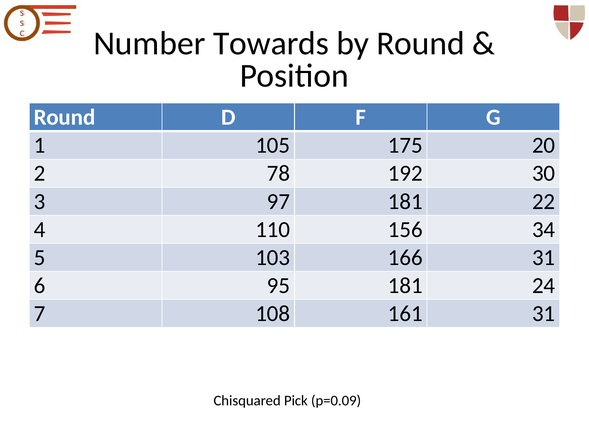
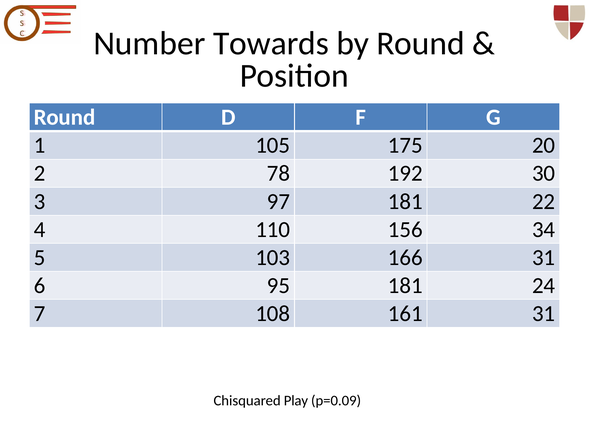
Pick: Pick -> Play (296, 401)
